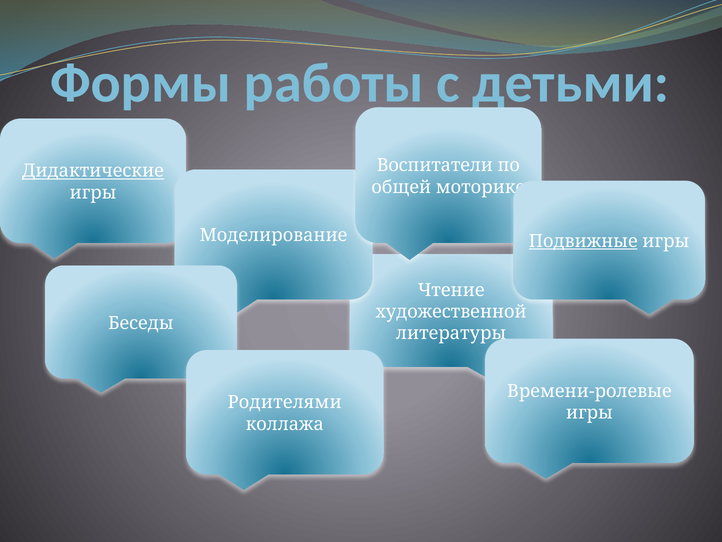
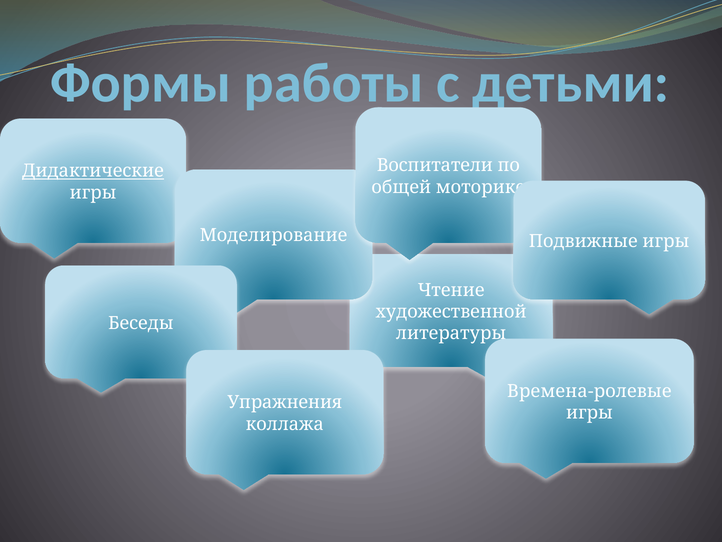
Подвижные underline: present -> none (583, 241)
Времени-ролевые: Времени-ролевые -> Времена-ролевые (589, 391)
Родителями: Родителями -> Упражнения (285, 402)
